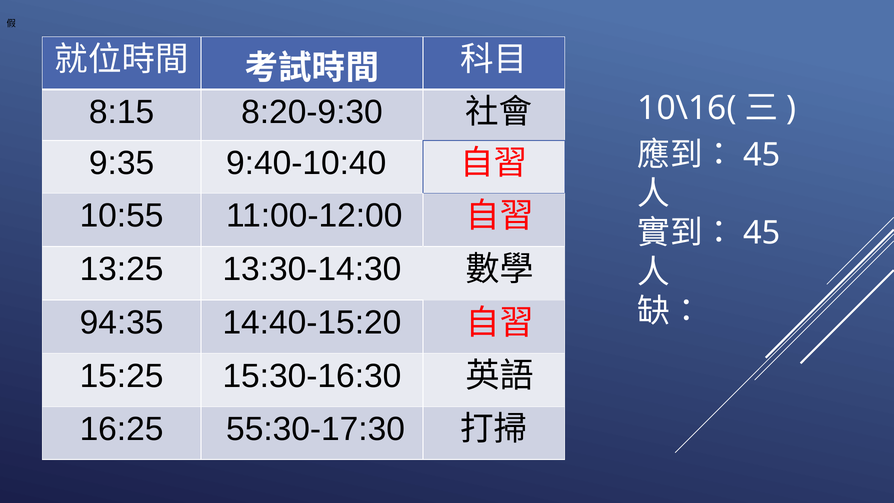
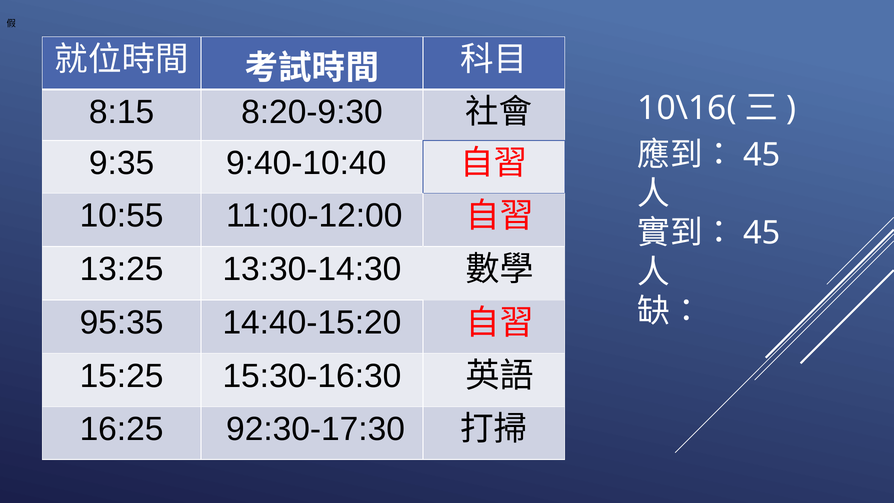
94:35: 94:35 -> 95:35 (122, 323)
55:30-17:30: 55:30-17:30 -> 92:30-17:30 (316, 429)
